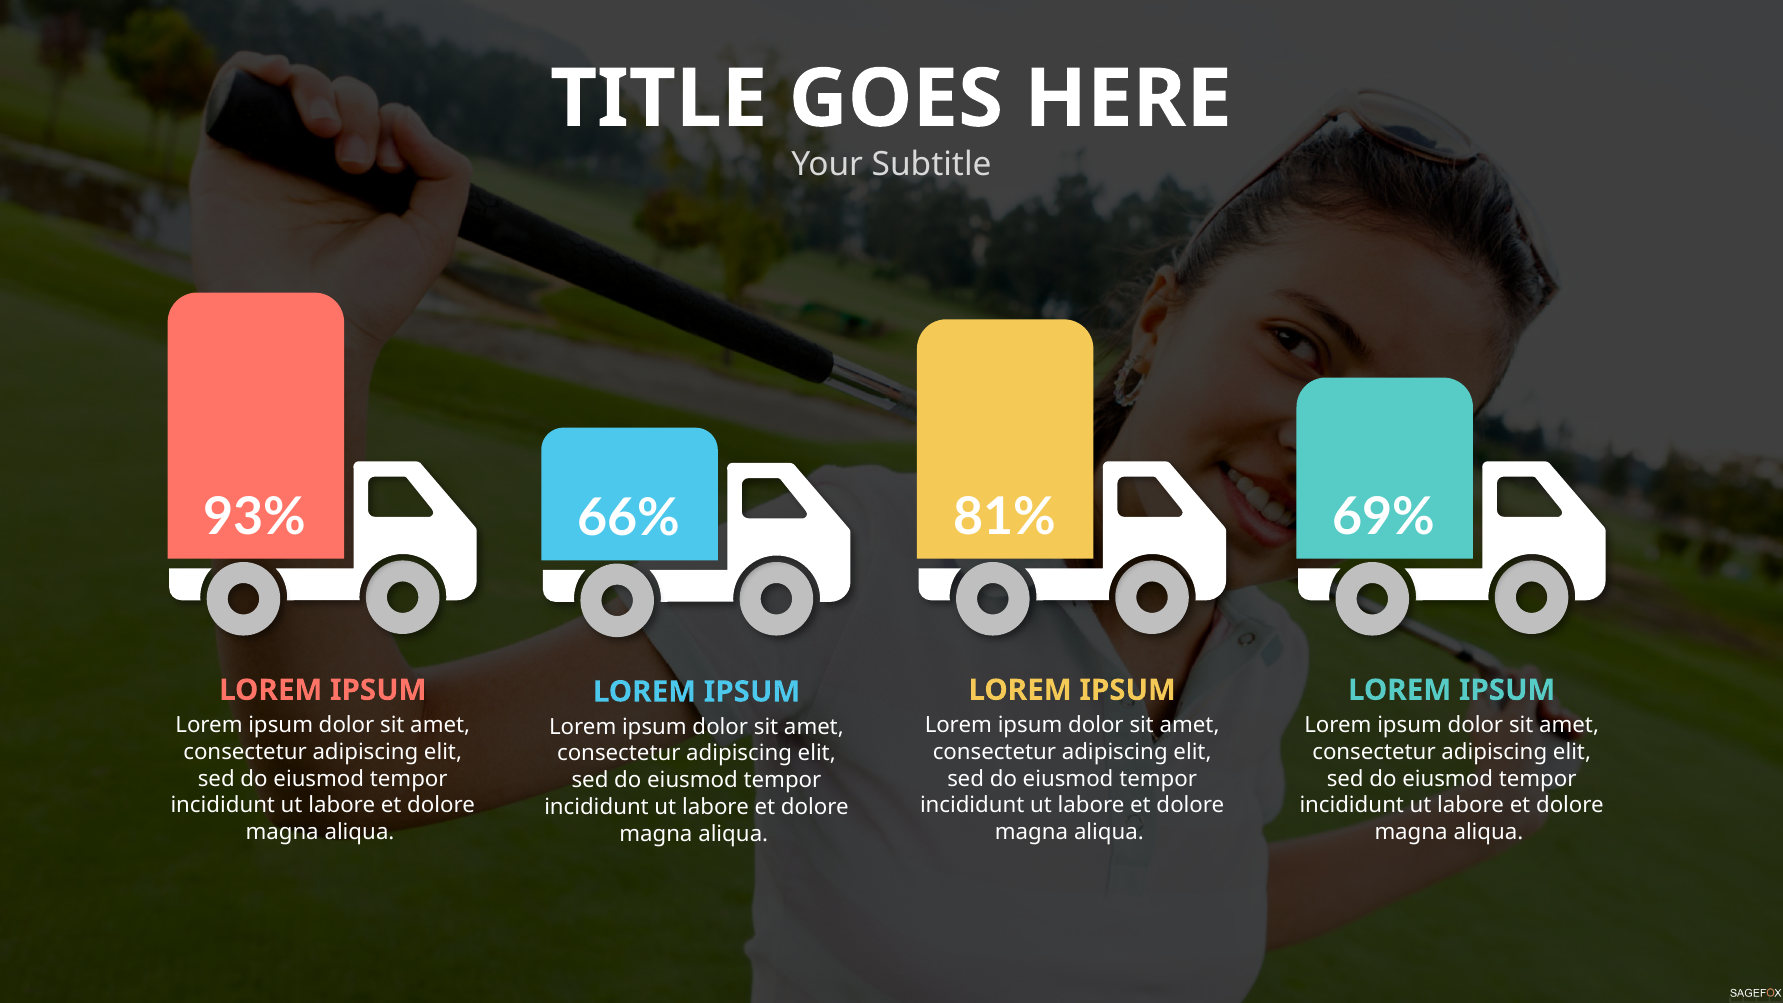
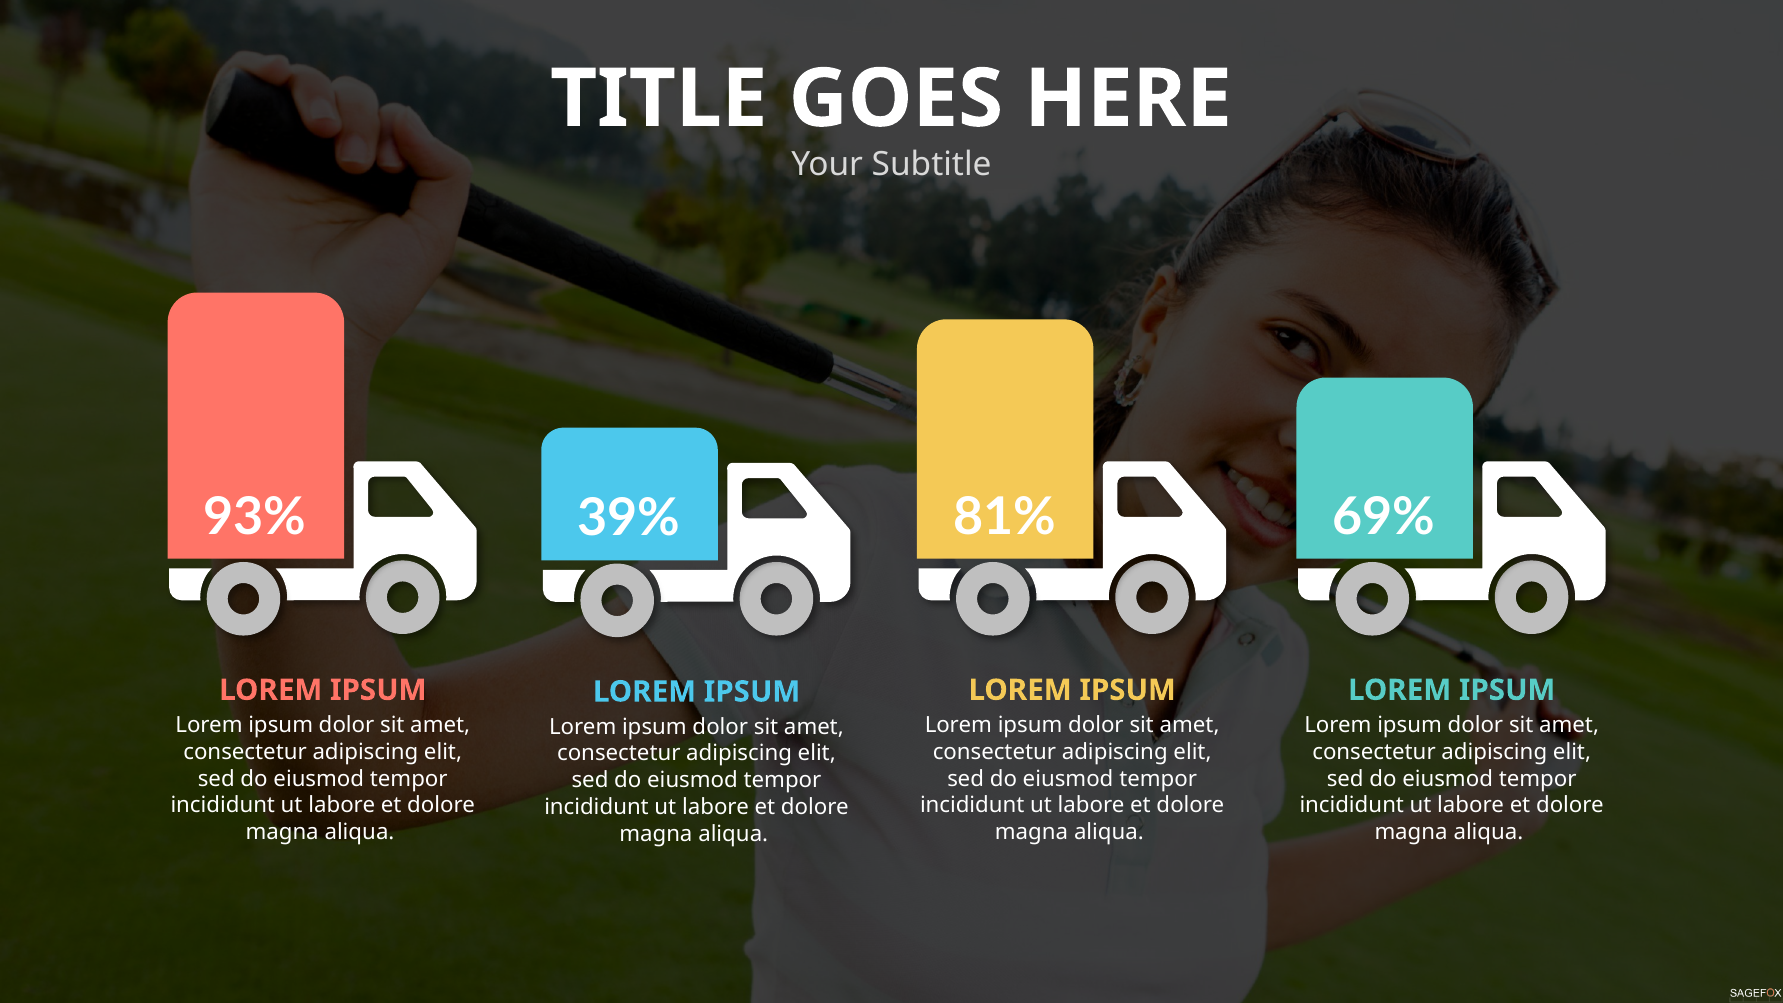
66%: 66% -> 39% (629, 519)
